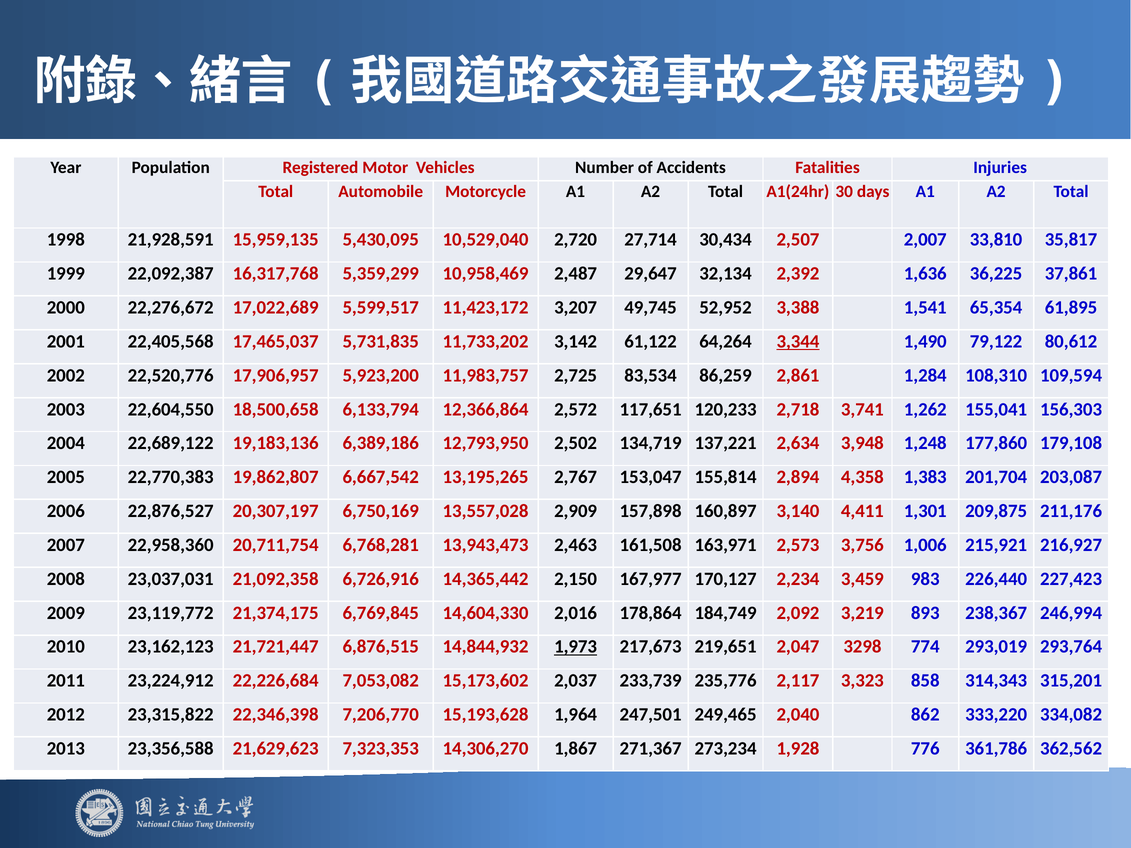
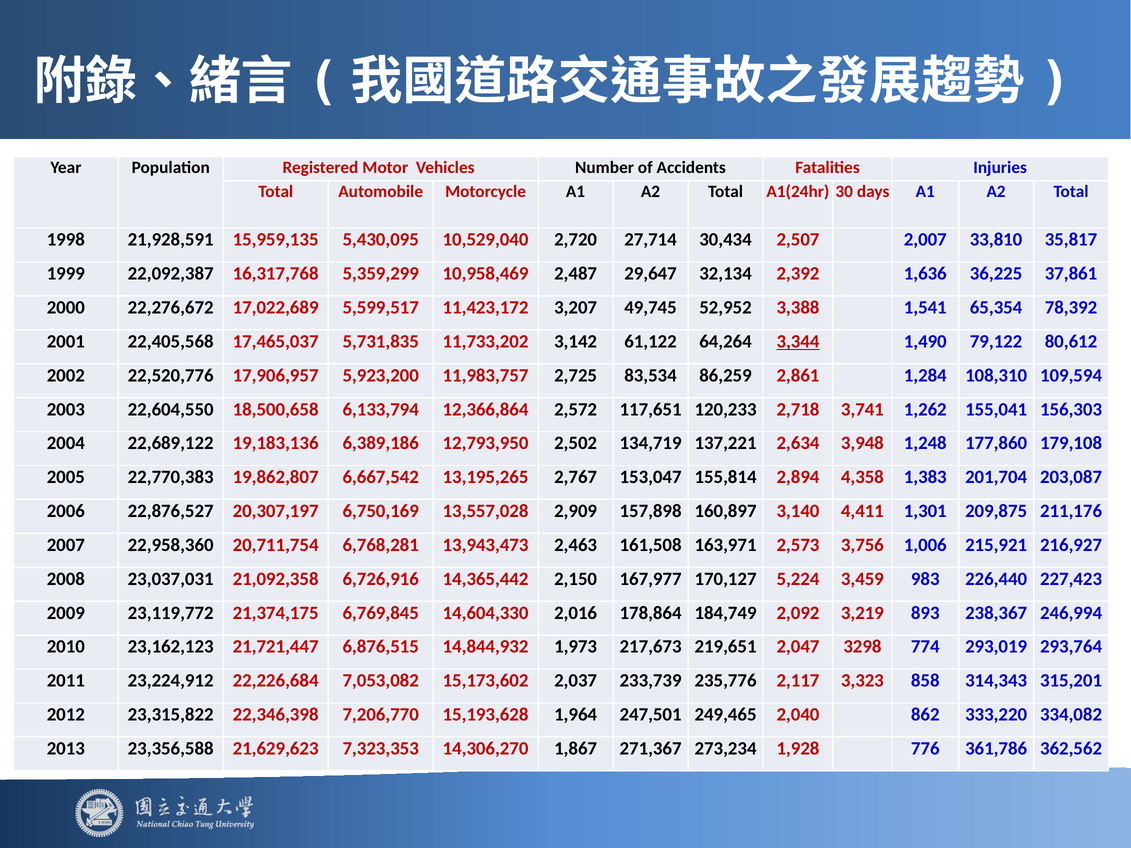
61,895: 61,895 -> 78,392 (1071, 308)
2,234: 2,234 -> 5,224 (798, 579)
1,973 underline: present -> none (576, 647)
